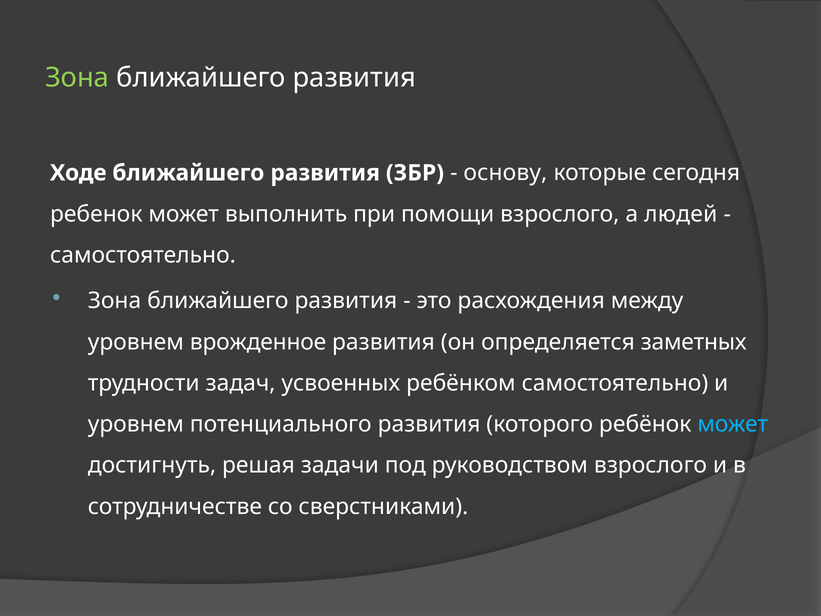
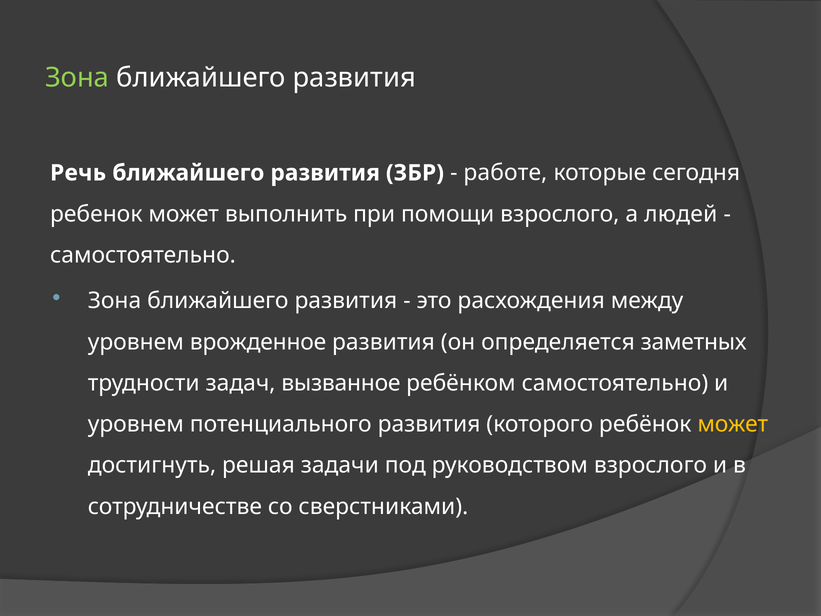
Ходе: Ходе -> Речь (78, 173)
основу: основу -> работе (505, 173)
усвоенных: усвоенных -> вызванное (341, 383)
может colour: light blue -> yellow (733, 424)
